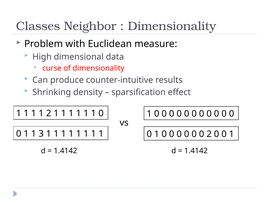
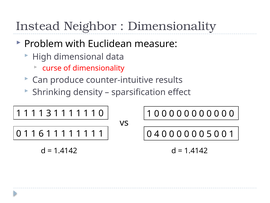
Classes: Classes -> Instead (38, 26)
1 2: 2 -> 3 (49, 113)
3: 3 -> 6 (41, 133)
1: 1 -> 4 (157, 134)
0 2: 2 -> 5 (209, 134)
